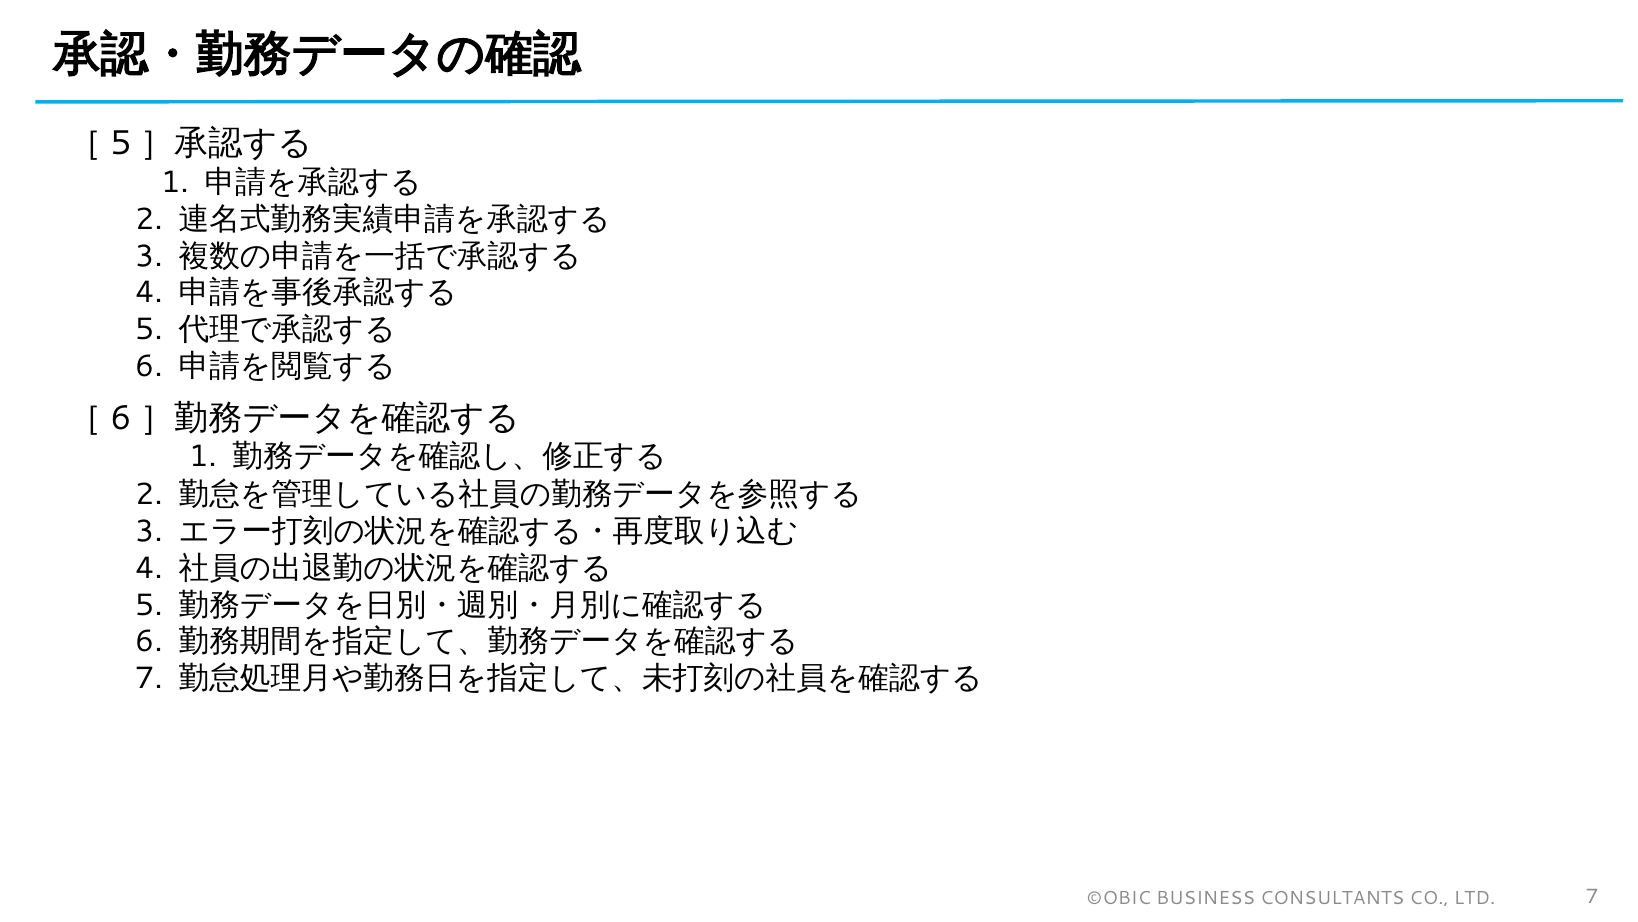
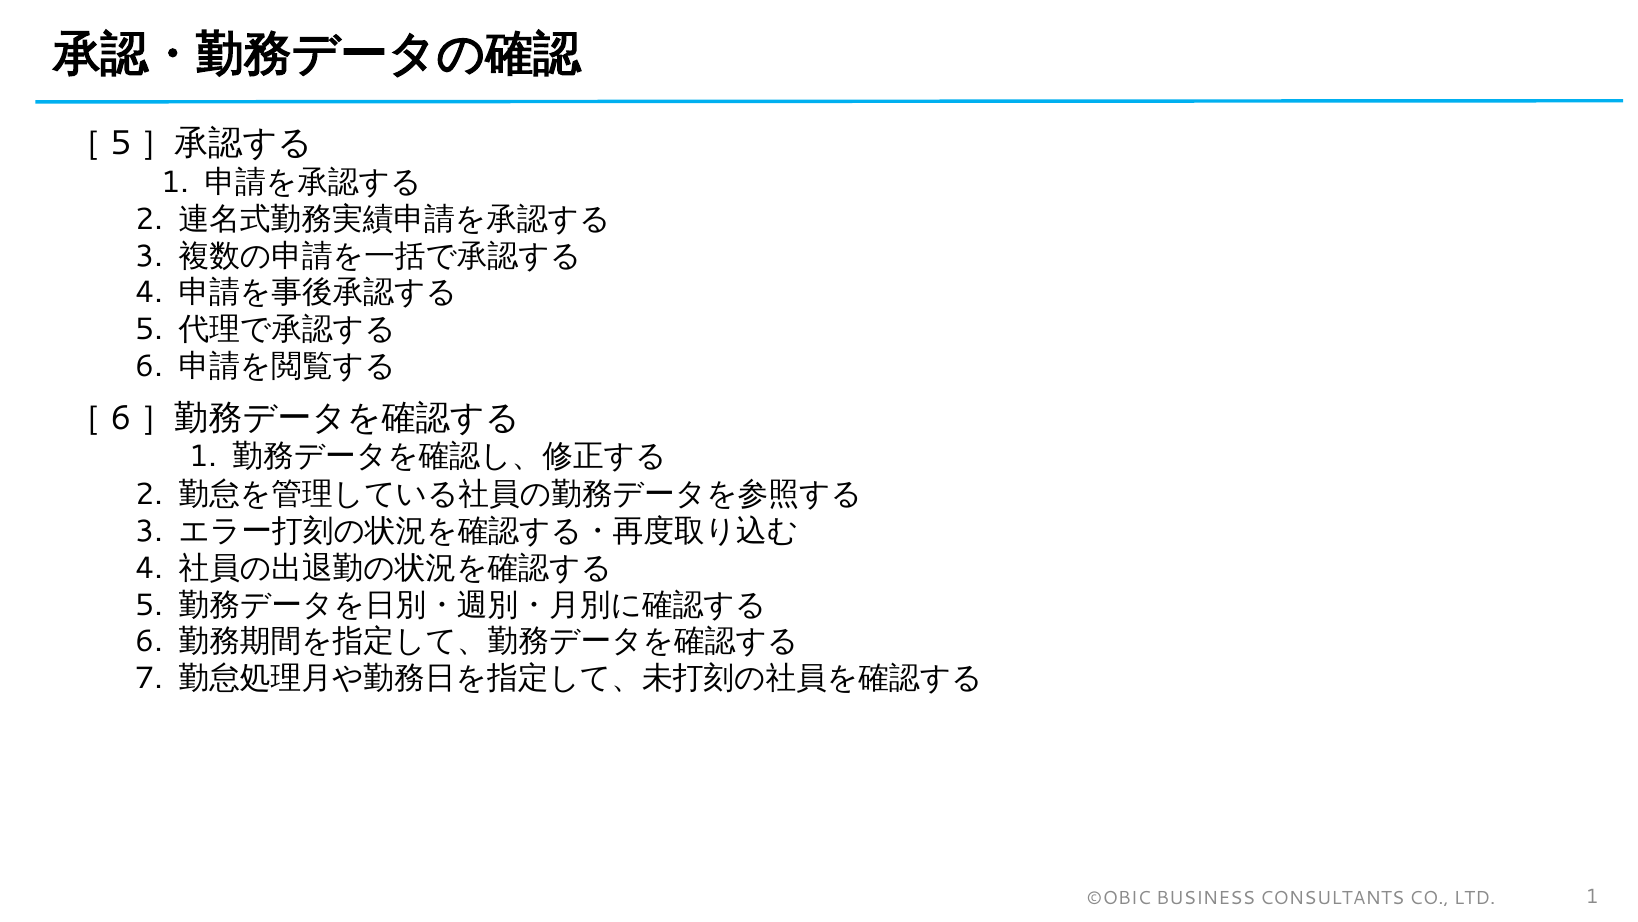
LTD 7: 7 -> 1 (1592, 896)
